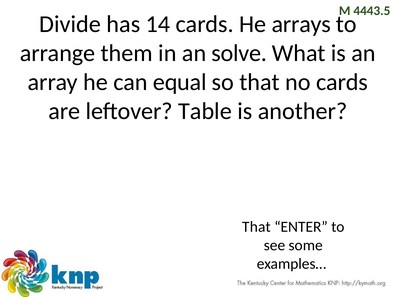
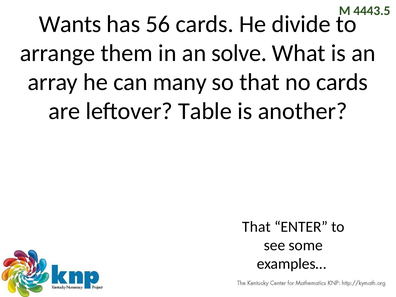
Divide: Divide -> Wants (70, 24)
14: 14 -> 56 (158, 24)
arrays: arrays -> divide (301, 24)
equal: equal -> many (180, 82)
